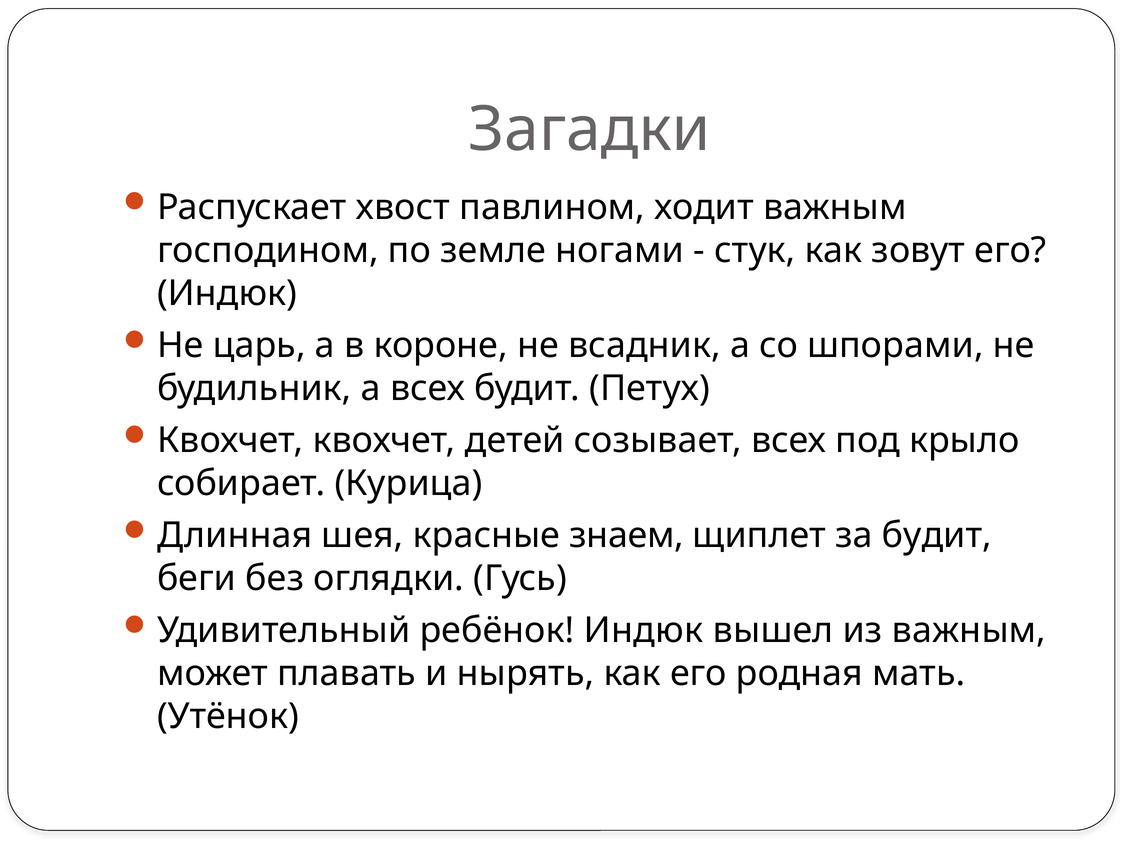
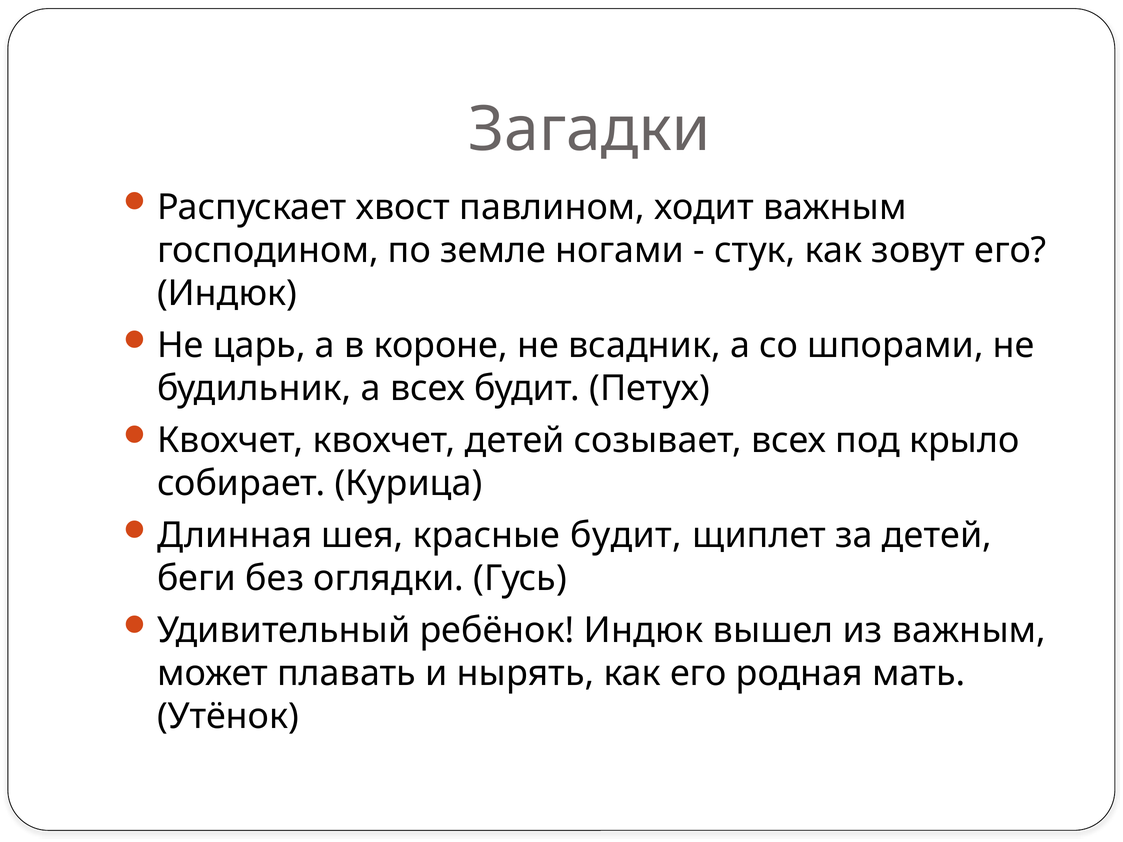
красные знаем: знаем -> будит (626, 536)
за будит: будит -> детей (937, 536)
